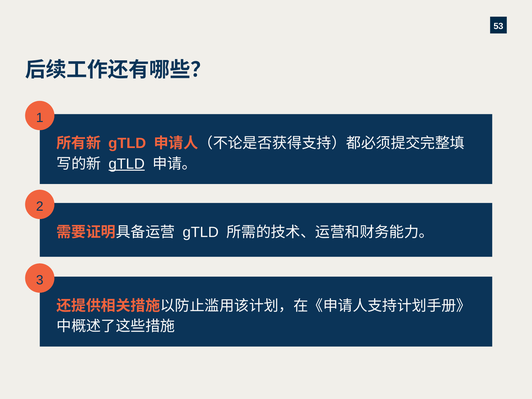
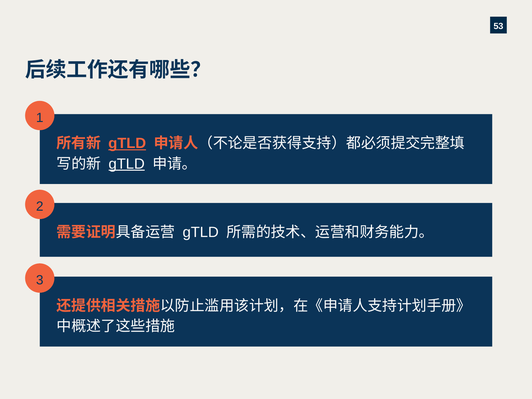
gTLD underline: none -> present (127, 143)
